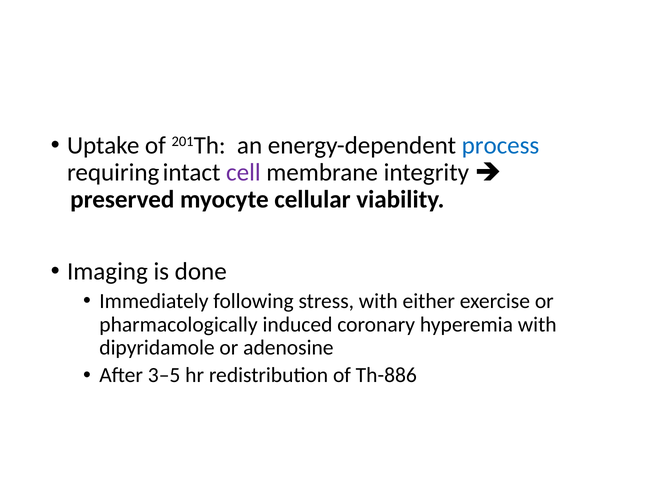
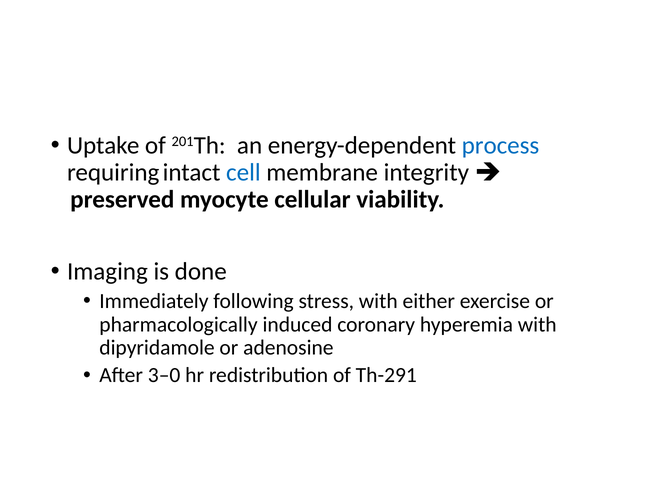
cell colour: purple -> blue (243, 173)
3–5: 3–5 -> 3–0 (164, 376)
Th-886: Th-886 -> Th-291 (386, 376)
